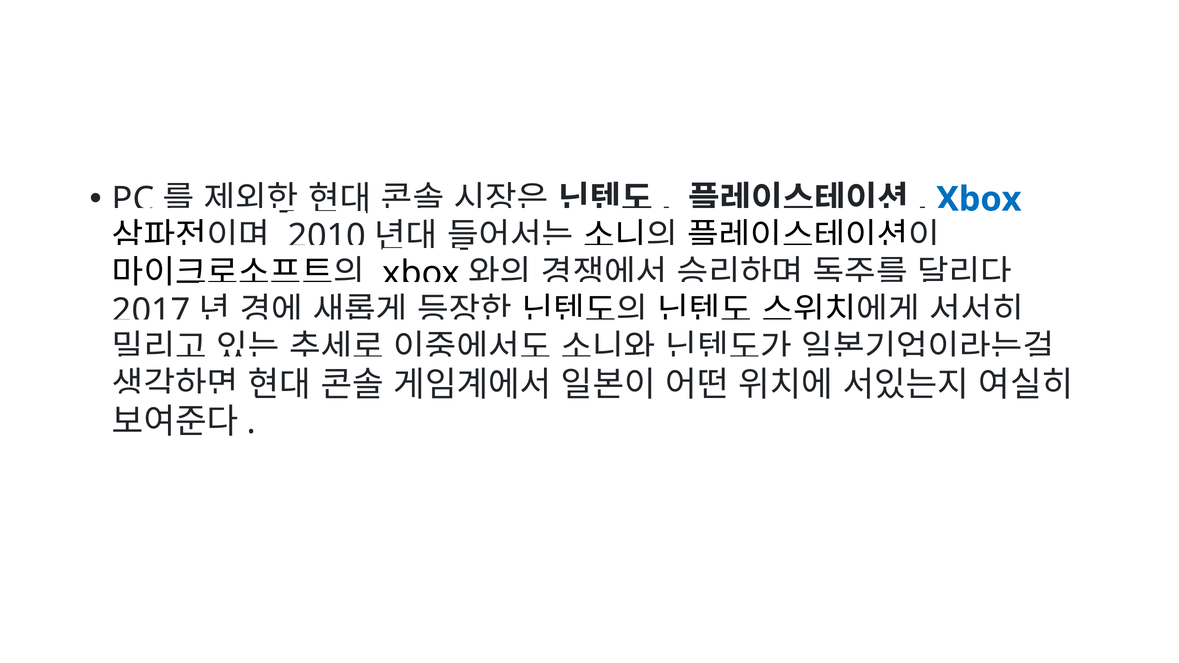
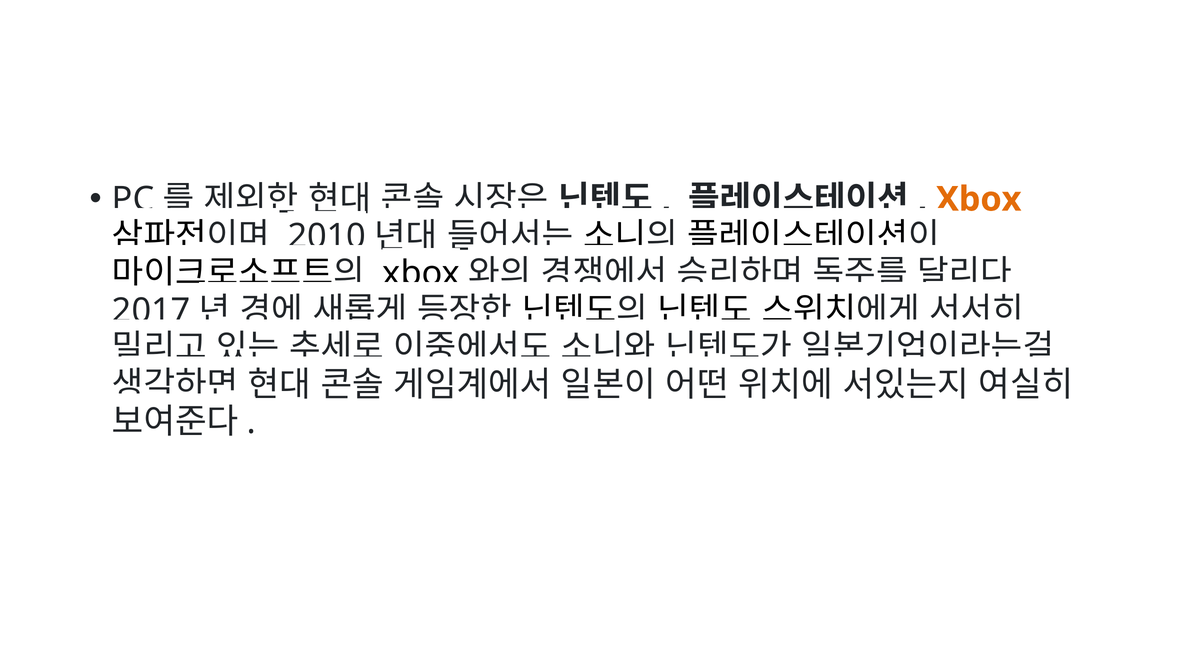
Xbox colour: blue -> orange (979, 199)
